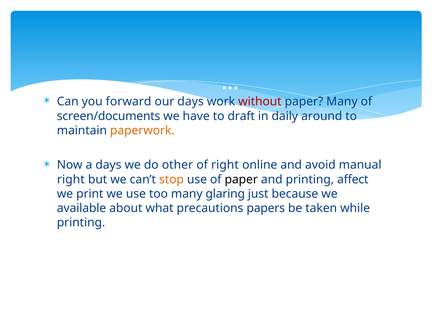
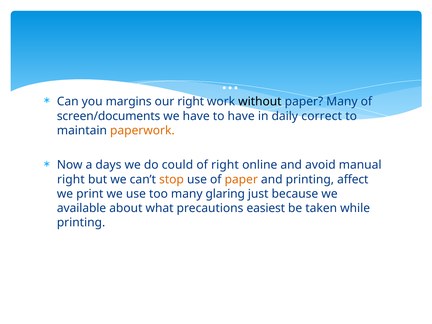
forward: forward -> margins (129, 102)
our days: days -> right (191, 102)
without colour: red -> black (260, 102)
to draft: draft -> have (241, 116)
around: around -> correct (322, 116)
other: other -> could (177, 165)
paper colour: black -> orange (241, 179)
papers: papers -> easiest (266, 208)
